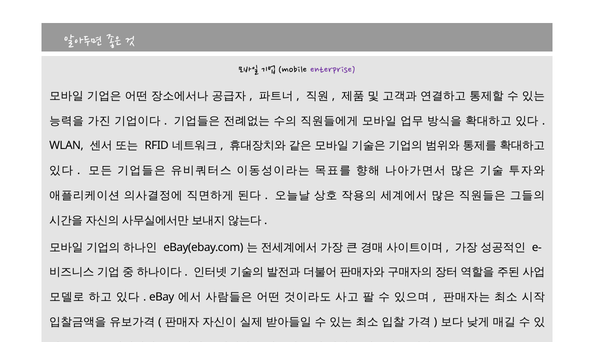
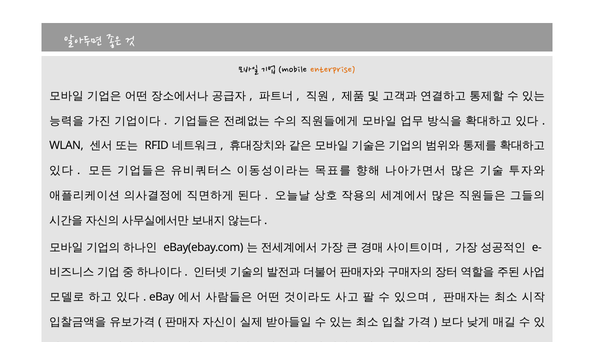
enterprise colour: purple -> orange (333, 70)
